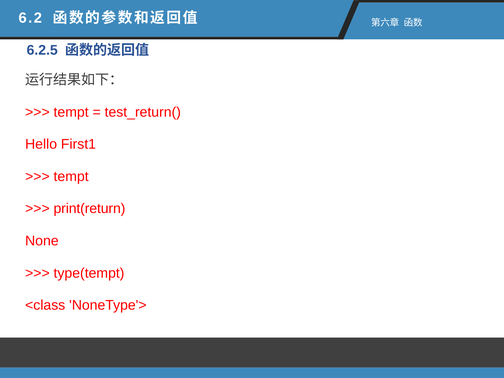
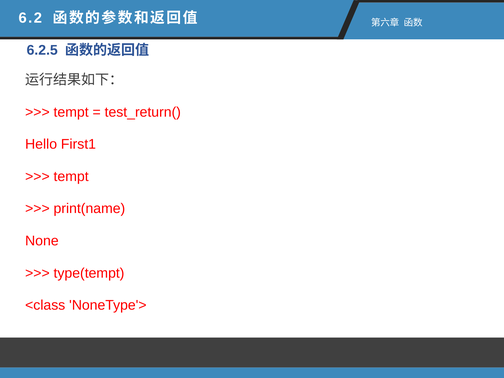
print(return: print(return -> print(name (89, 209)
